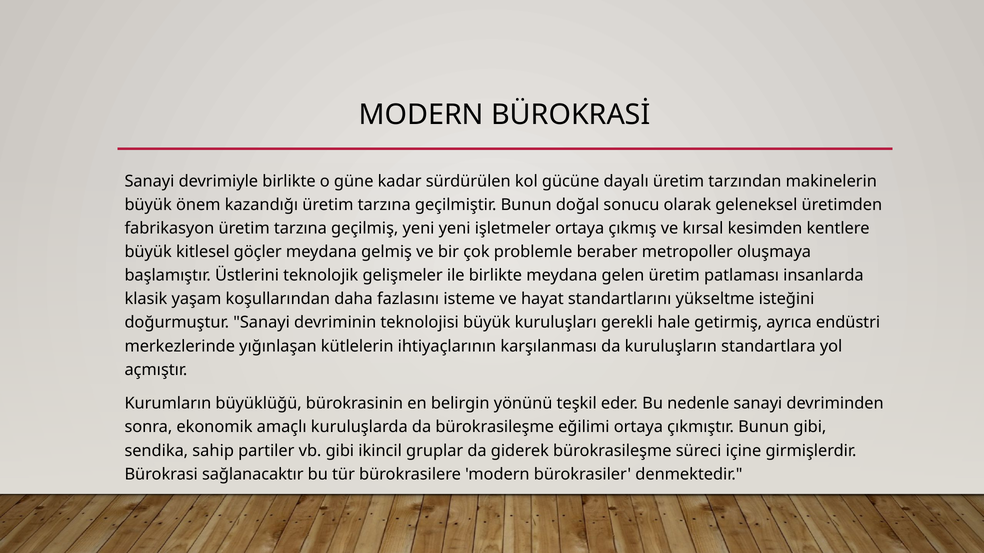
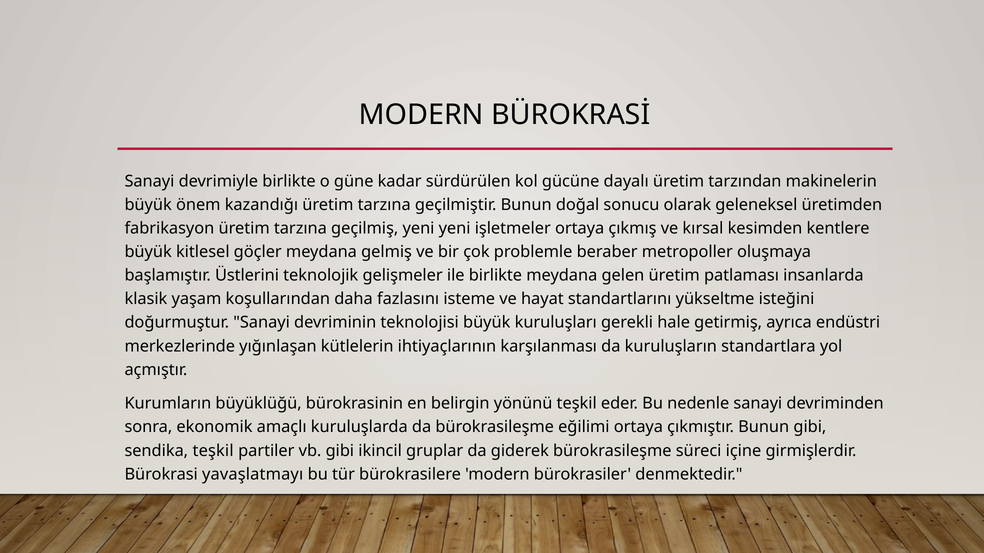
sendika sahip: sahip -> teşkil (213, 451)
sağlanacaktır: sağlanacaktır -> yavaşlatmayı (253, 475)
